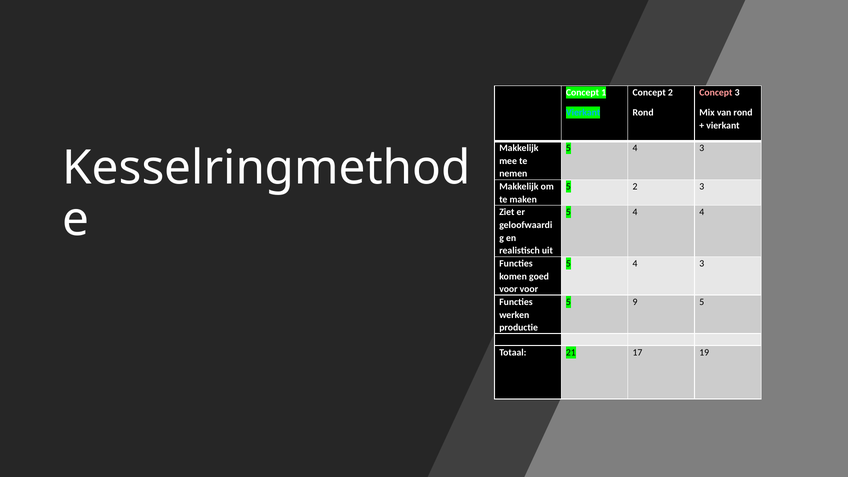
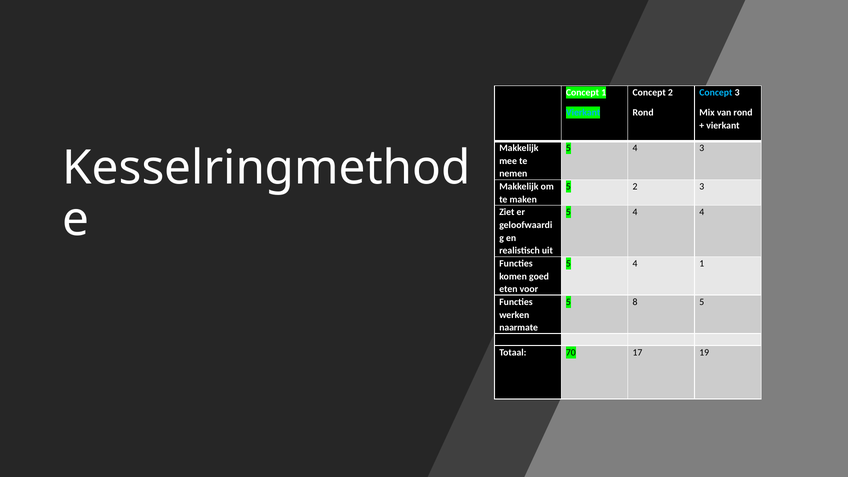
Concept colour: pink -> light blue (716, 93)
3: 3 -> 1 (702, 264)
voor: voor -> eten (508, 289)
9: 9 -> 8 (635, 302)
productie: productie -> naarmate (519, 328)
21: 21 -> 70 (571, 353)
